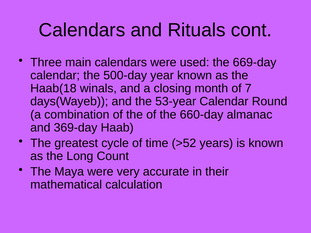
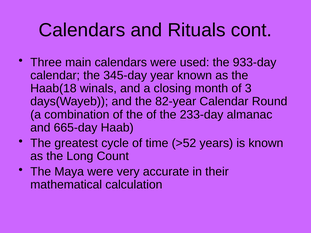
669-day: 669-day -> 933-day (255, 62)
500-day: 500-day -> 345-day (125, 75)
7: 7 -> 3 (248, 89)
53-year: 53-year -> 82-year (176, 102)
660-day: 660-day -> 233-day (202, 115)
369-day: 369-day -> 665-day (76, 128)
